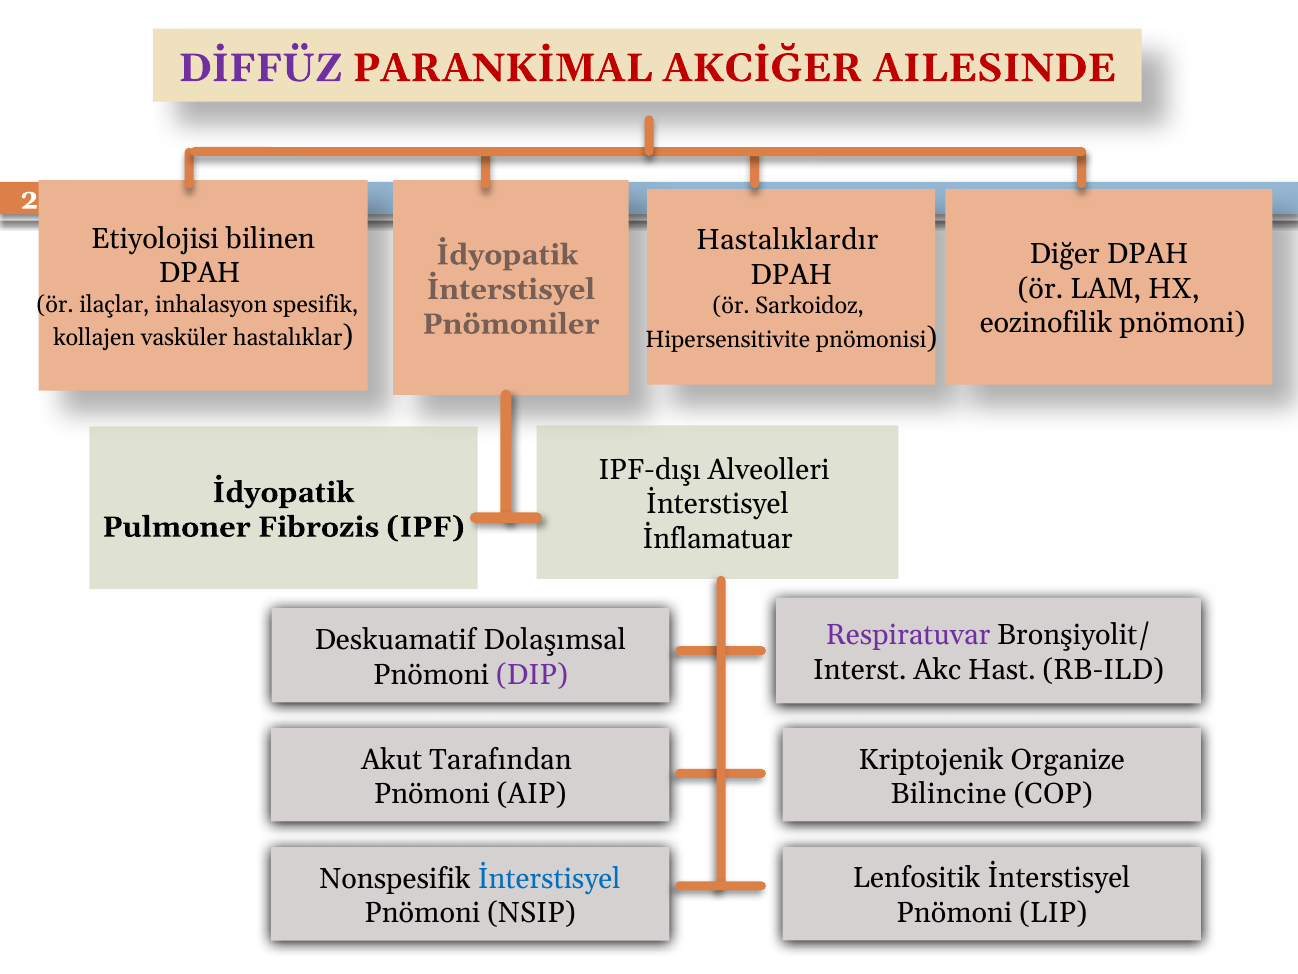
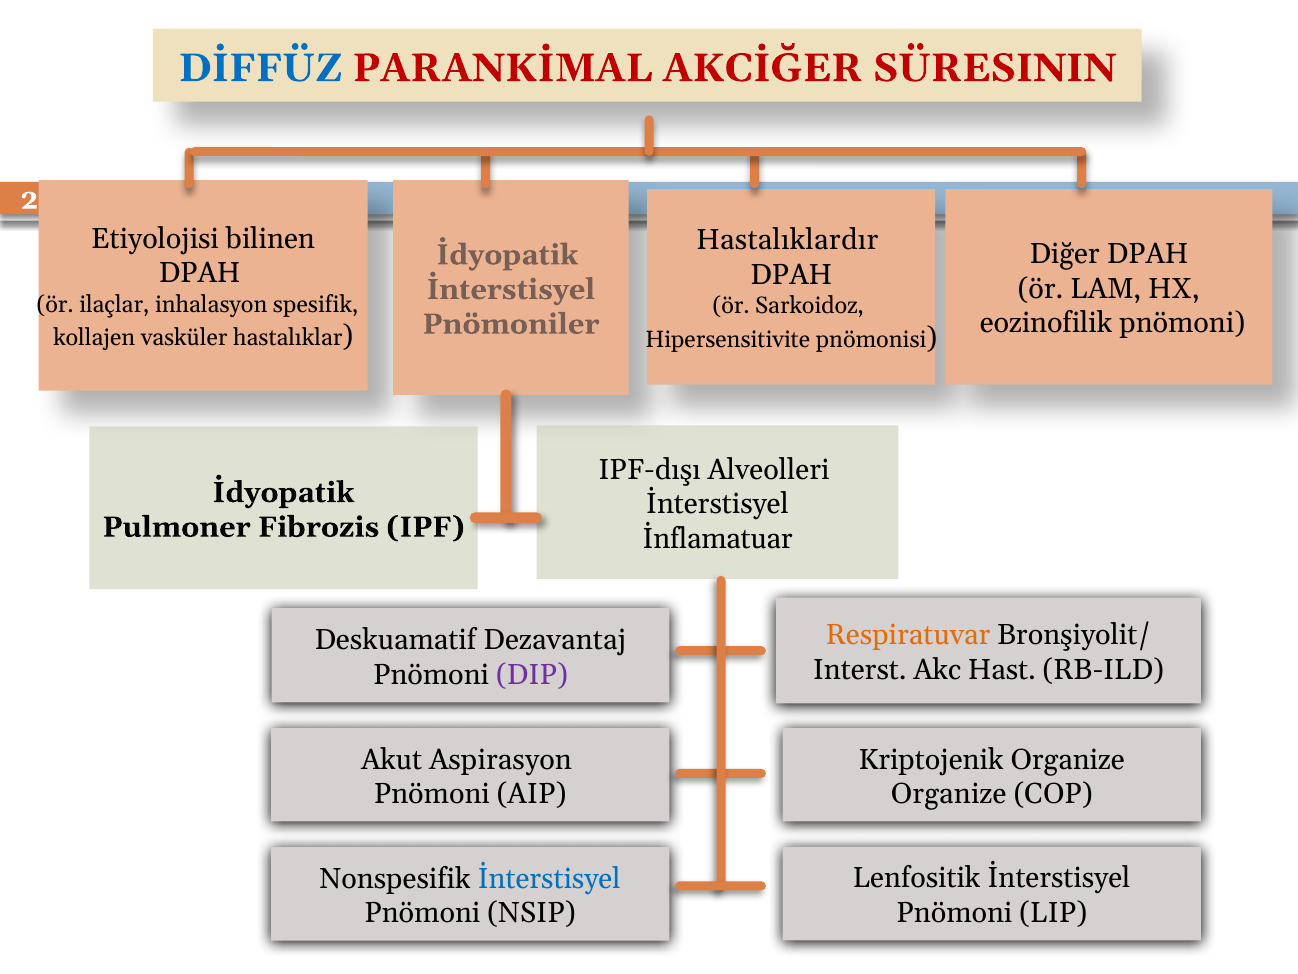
DİFFÜZ colour: purple -> blue (260, 68)
AILESINDE: AILESINDE -> SÜRESININ (995, 68)
Respiratuvar colour: purple -> orange (908, 635)
Dolaşımsal: Dolaşımsal -> Dezavantaj (555, 640)
Tarafından: Tarafından -> Aspirasyon (500, 759)
Bilincine: Bilincine -> Organize (949, 794)
